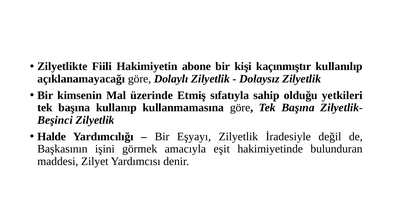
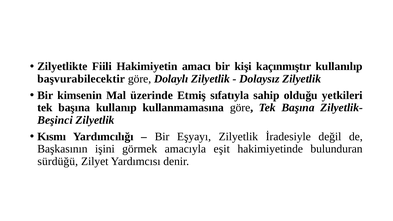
abone: abone -> amacı (197, 66)
açıklanamayacağı: açıklanamayacağı -> başvurabilecektir (81, 79)
Halde: Halde -> Kısmı (52, 137)
maddesi: maddesi -> sürdüğü (58, 161)
